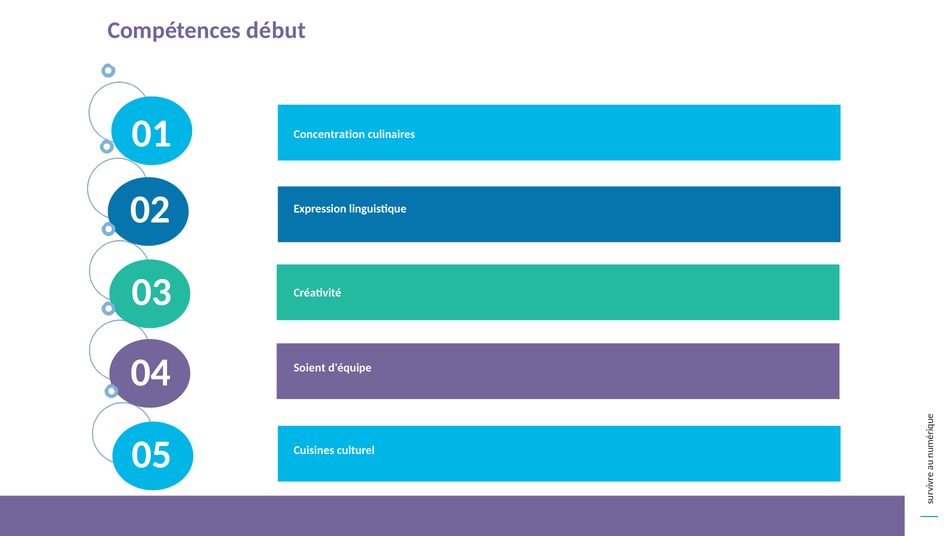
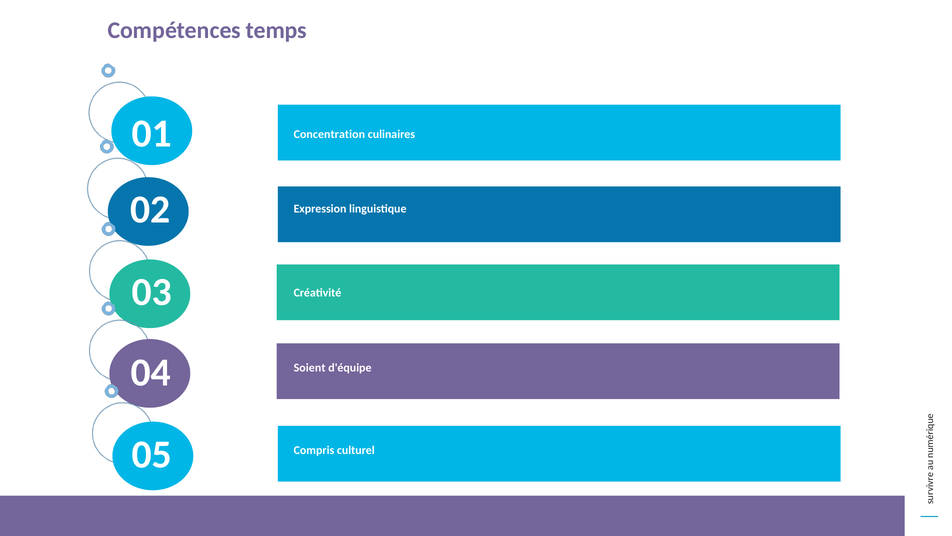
début: début -> temps (276, 31)
Cuisines: Cuisines -> Compris (314, 450)
